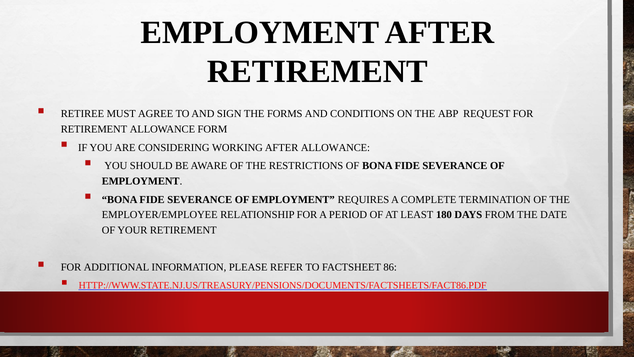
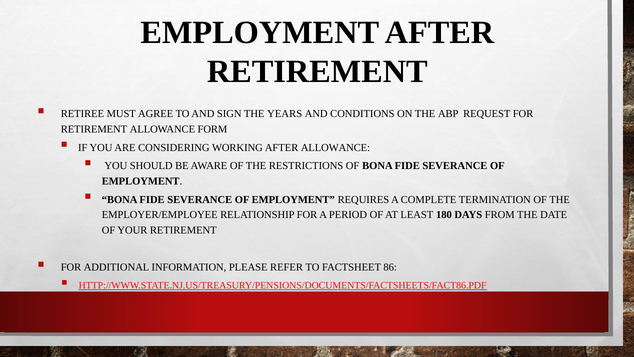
FORMS: FORMS -> YEARS (285, 114)
